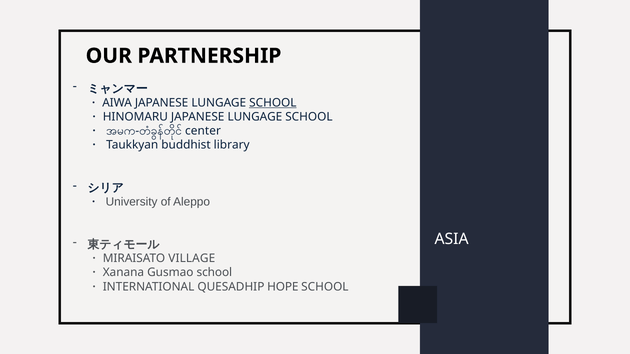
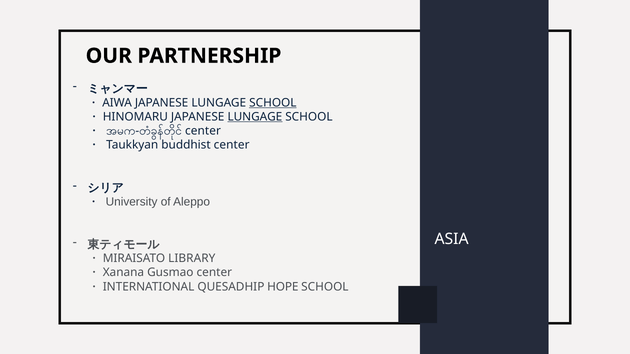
LUNGAGE underline: none -> present (255, 117)
buddhist library: library -> center (232, 145)
VILLAGE: VILLAGE -> LIBRARY (192, 259)
Gusmao school: school -> center (214, 273)
